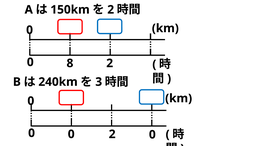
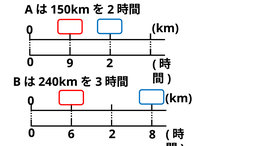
8: 8 -> 9 (70, 63)
0: 0 -> 6 (71, 134)
0: 0 -> 8 (152, 134)
